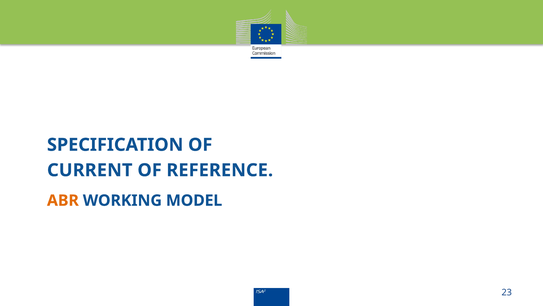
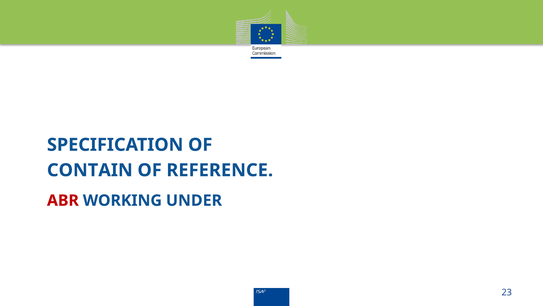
CURRENT: CURRENT -> CONTAIN (90, 170)
ABR colour: orange -> red (63, 200)
MODEL: MODEL -> UNDER (194, 200)
